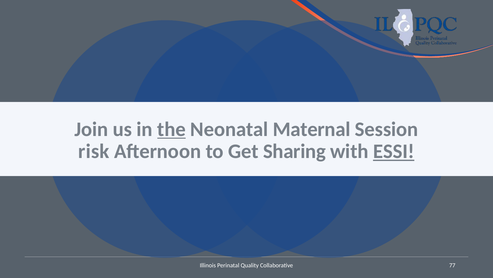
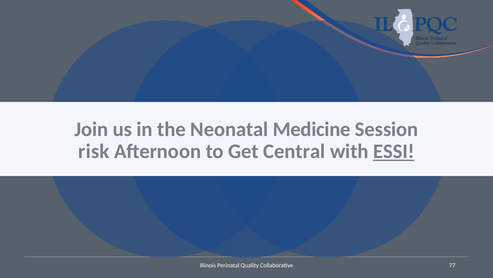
the underline: present -> none (171, 129)
Maternal: Maternal -> Medicine (312, 129)
Sharing: Sharing -> Central (294, 151)
